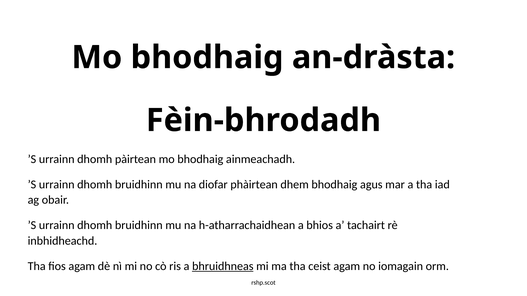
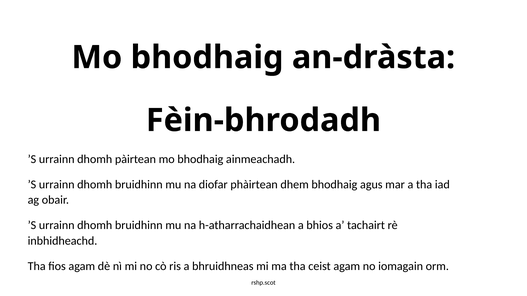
bhruidhneas underline: present -> none (223, 267)
